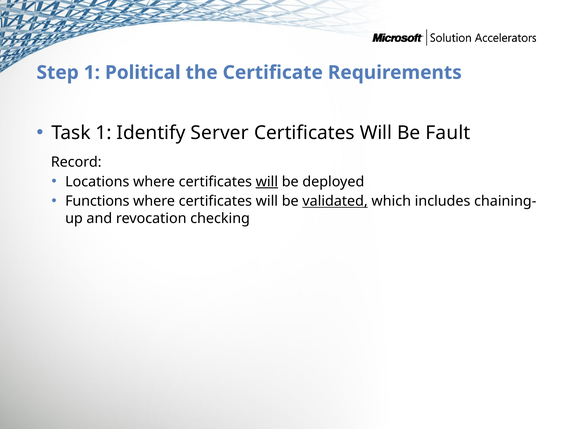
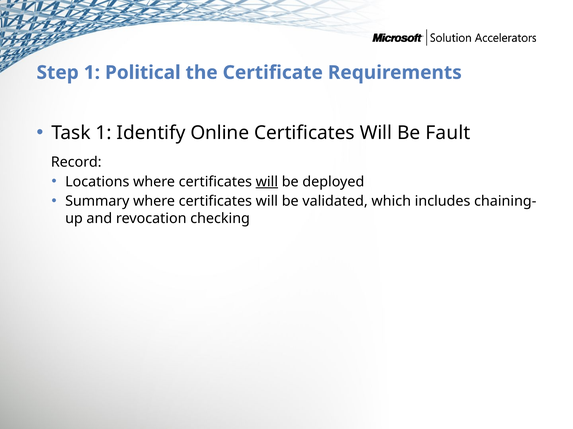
Server: Server -> Online (220, 133)
Functions: Functions -> Summary (97, 202)
validated underline: present -> none (335, 202)
